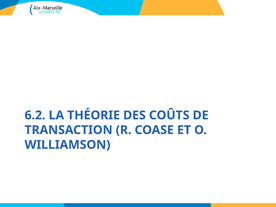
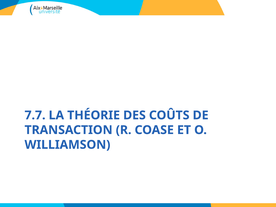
6.2: 6.2 -> 7.7 (35, 115)
